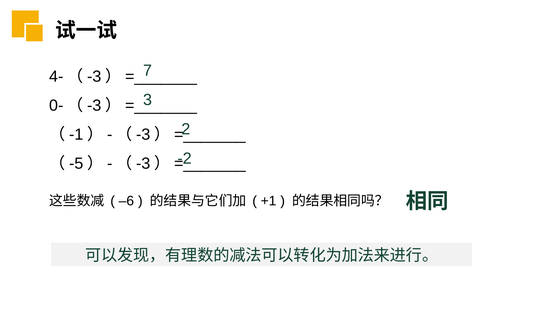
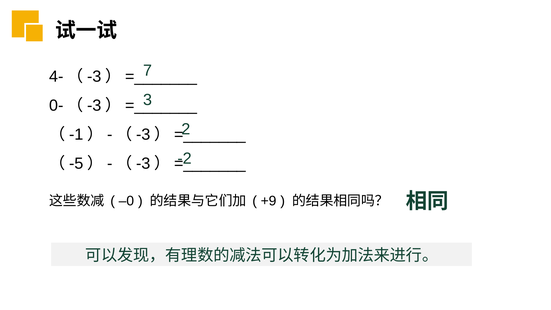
–6: –6 -> –0 (127, 201)
+1: +1 -> +9 (269, 201)
